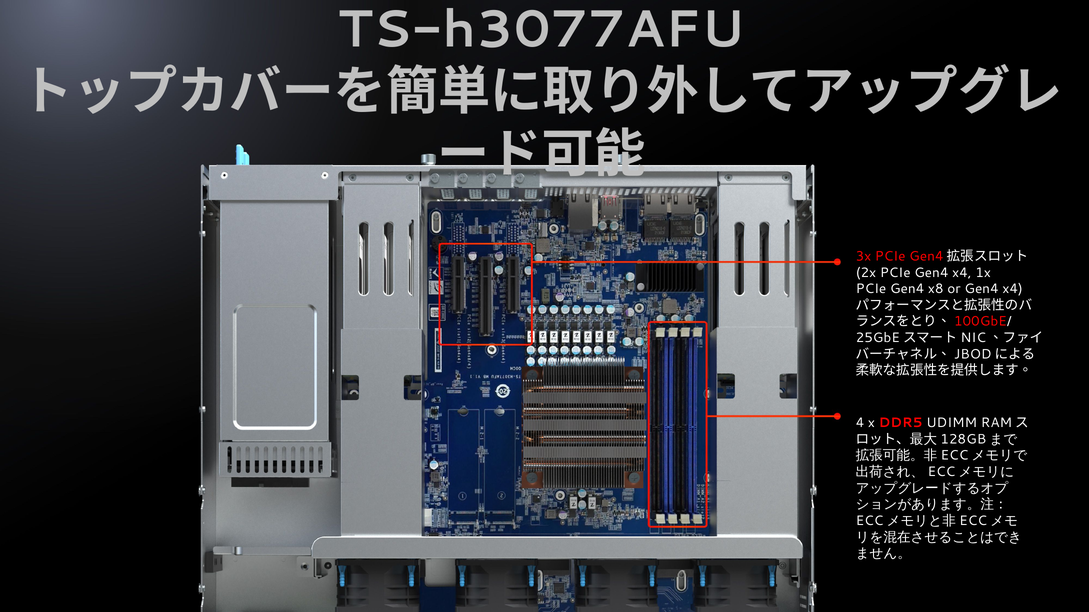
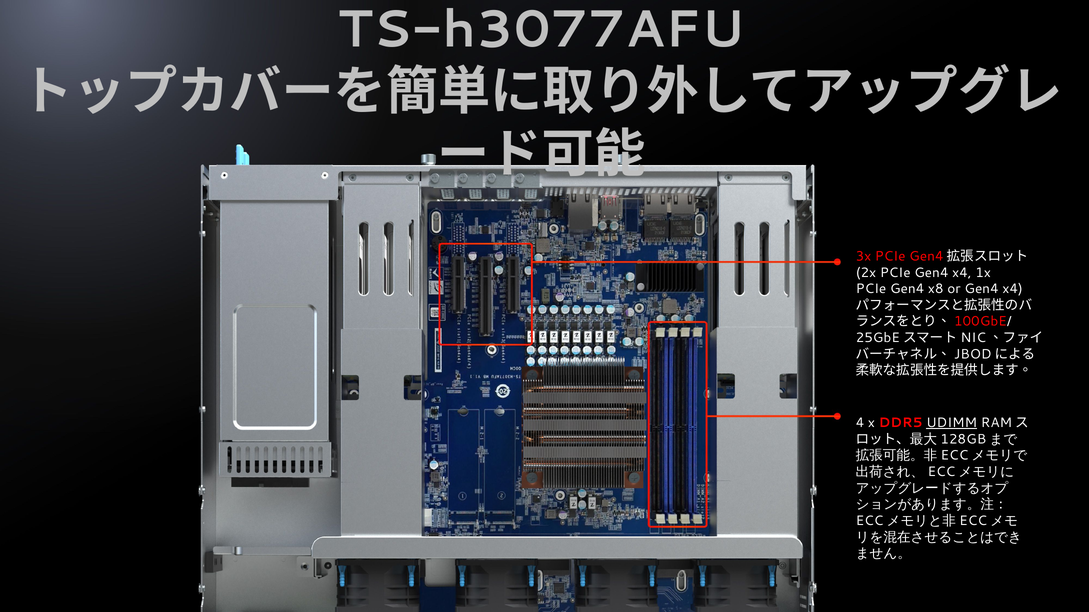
UDIMM underline: none -> present (952, 423)
